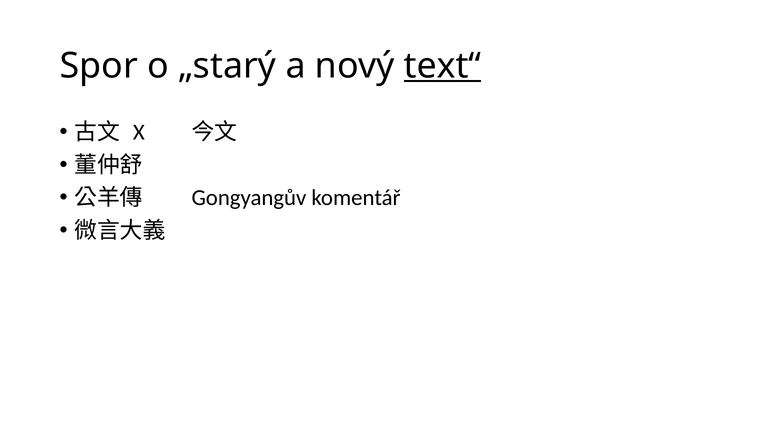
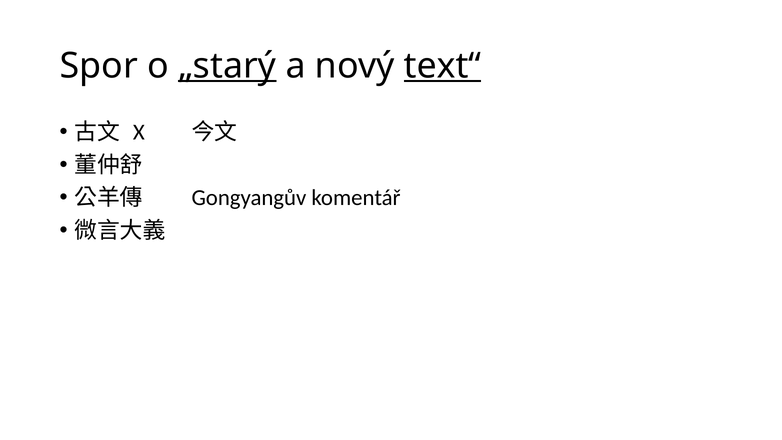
„starý underline: none -> present (227, 66)
